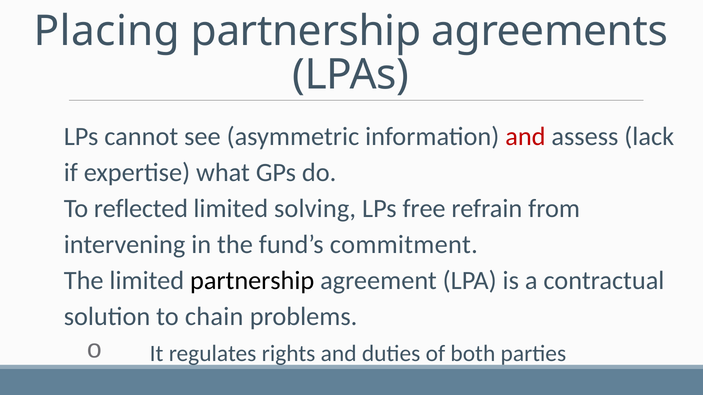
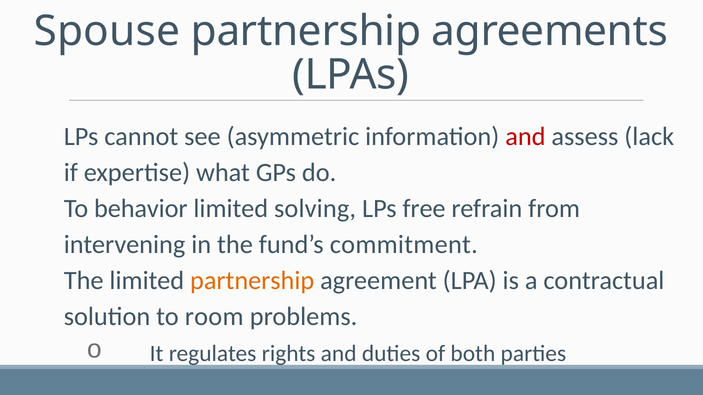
Placing: Placing -> Spouse (107, 32)
reflected: reflected -> behavior (141, 209)
partnership colour: black -> orange (252, 281)
chain: chain -> room (214, 317)
